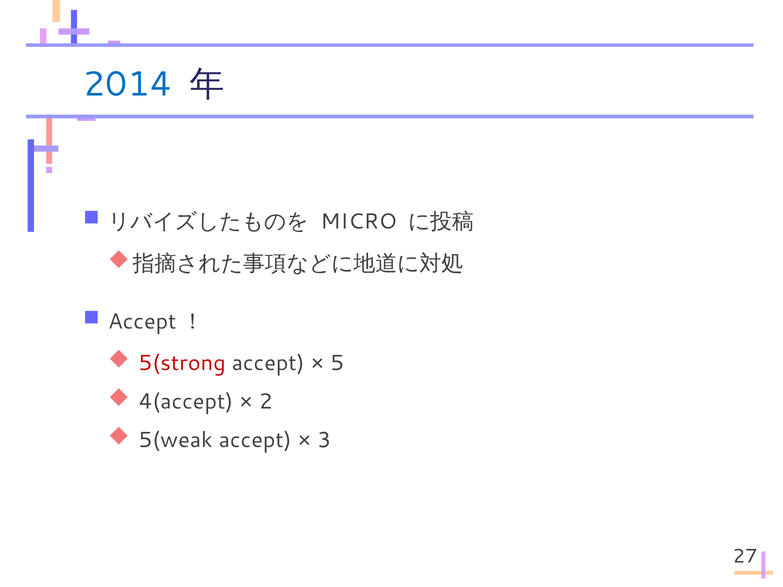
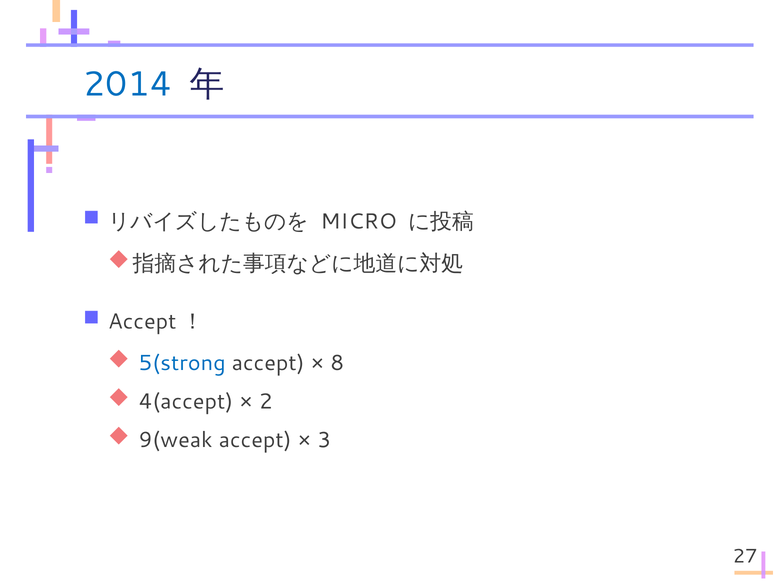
5(strong colour: red -> blue (182, 363)
5: 5 -> 8 (337, 363)
5(weak: 5(weak -> 9(weak (176, 440)
